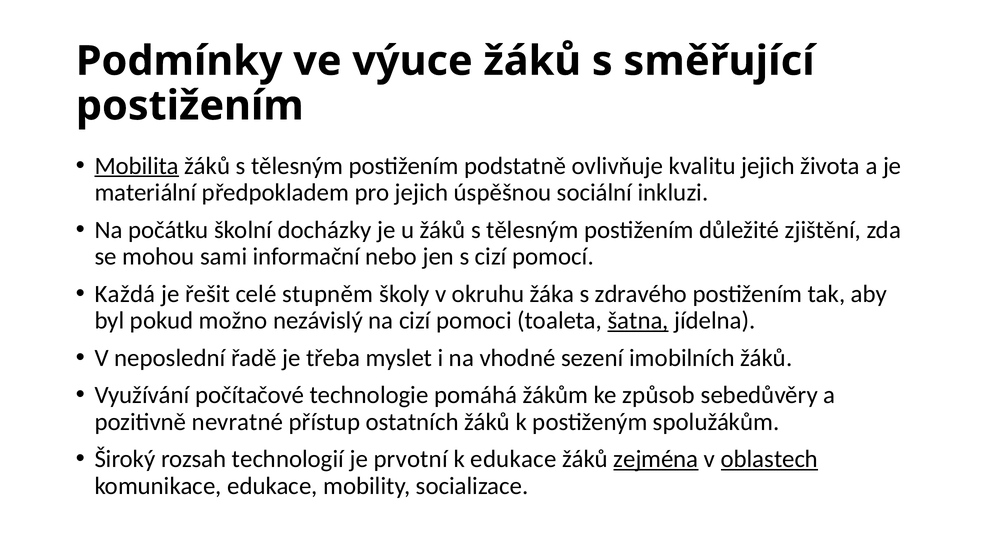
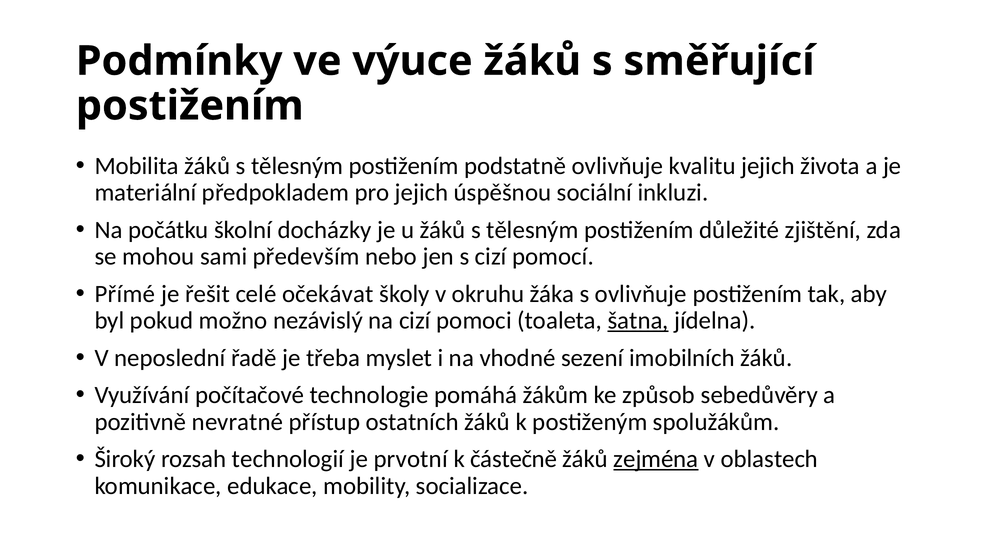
Mobilita underline: present -> none (137, 166)
informační: informační -> především (306, 257)
Každá: Každá -> Přímé (125, 294)
stupněm: stupněm -> očekávat (328, 294)
s zdravého: zdravého -> ovlivňuje (641, 294)
k edukace: edukace -> částečně (514, 460)
oblastech underline: present -> none (769, 460)
